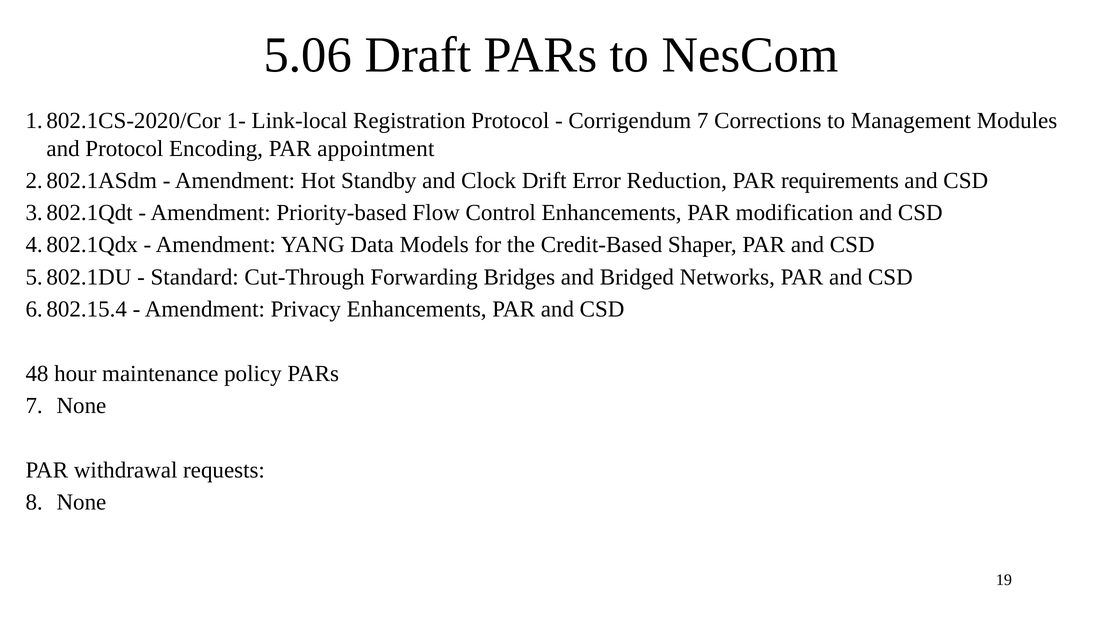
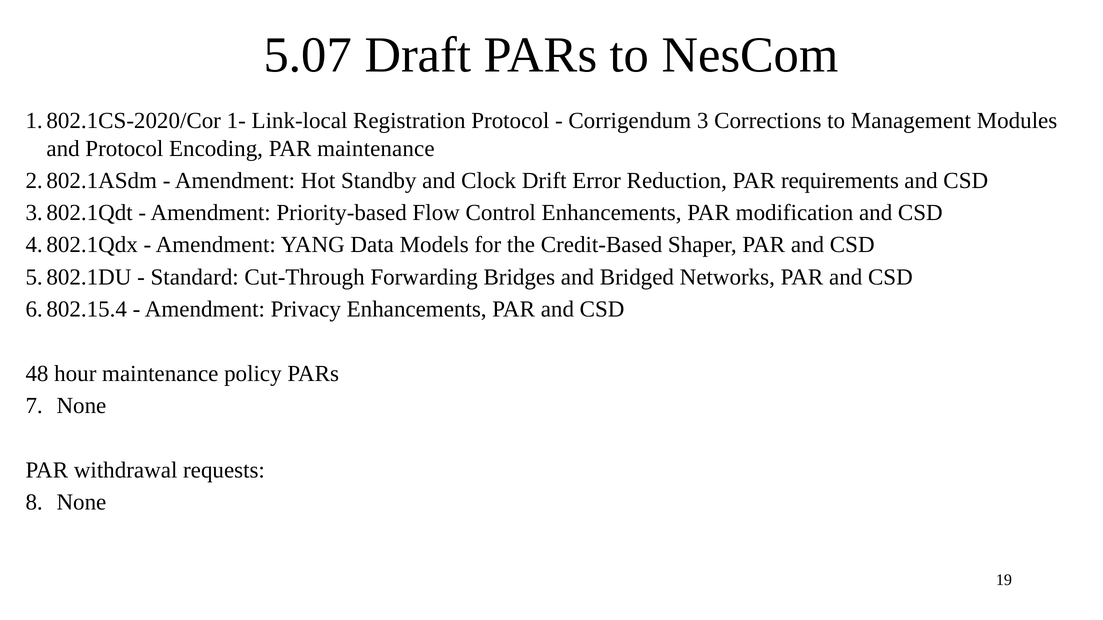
5.06: 5.06 -> 5.07 (308, 55)
Corrigendum 7: 7 -> 3 (703, 121)
PAR appointment: appointment -> maintenance (376, 149)
